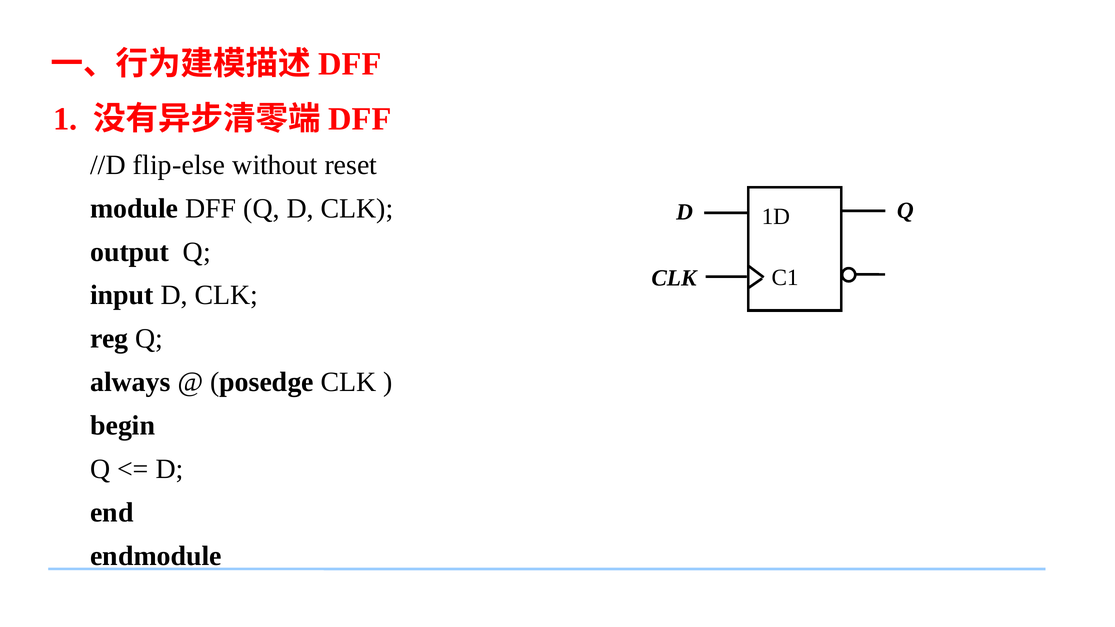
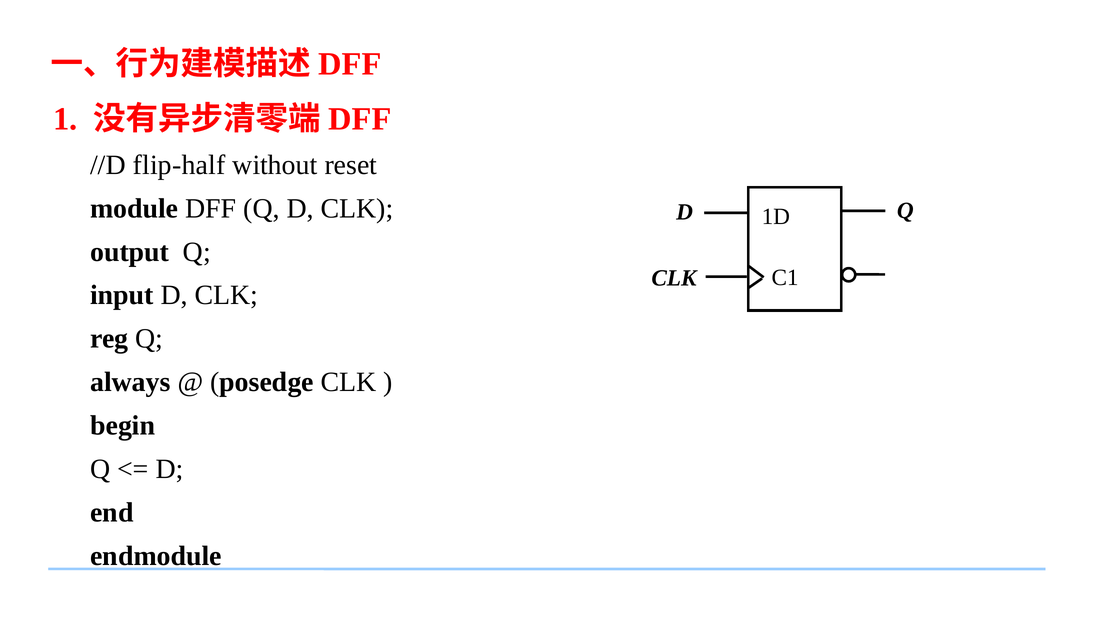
flip-else: flip-else -> flip-half (179, 165)
